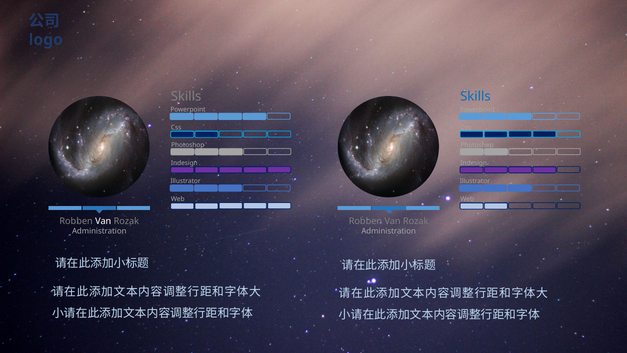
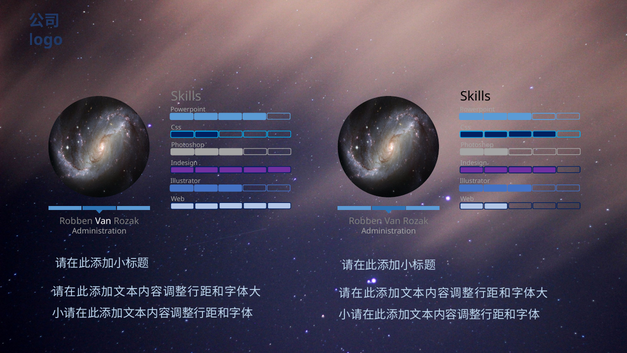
Skills colour: blue -> black (475, 96)
